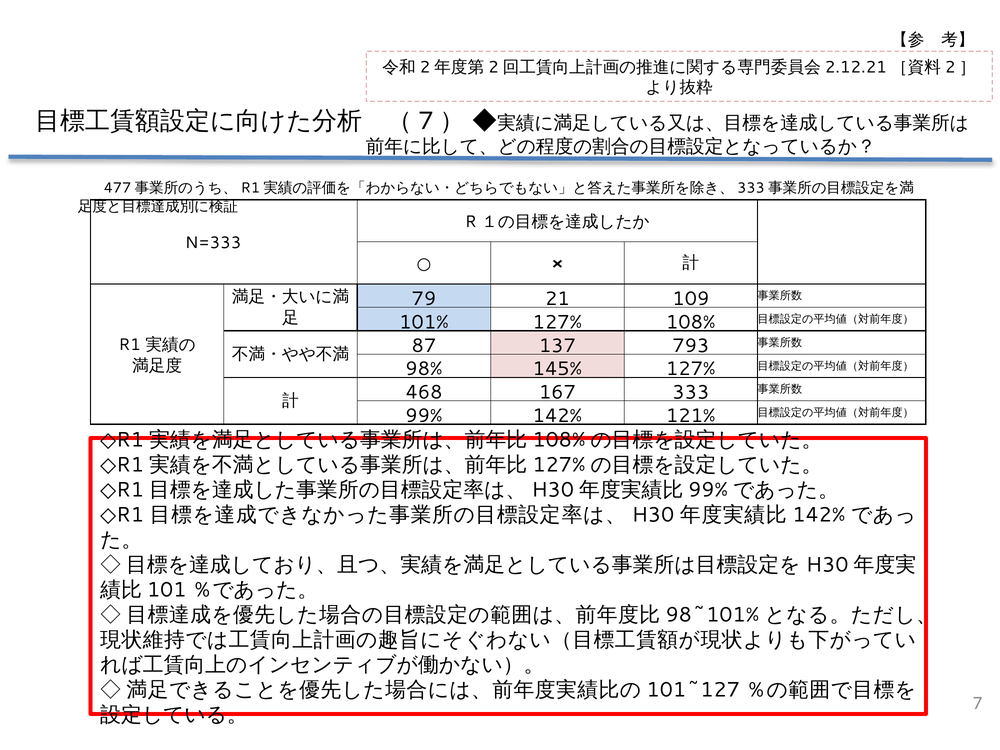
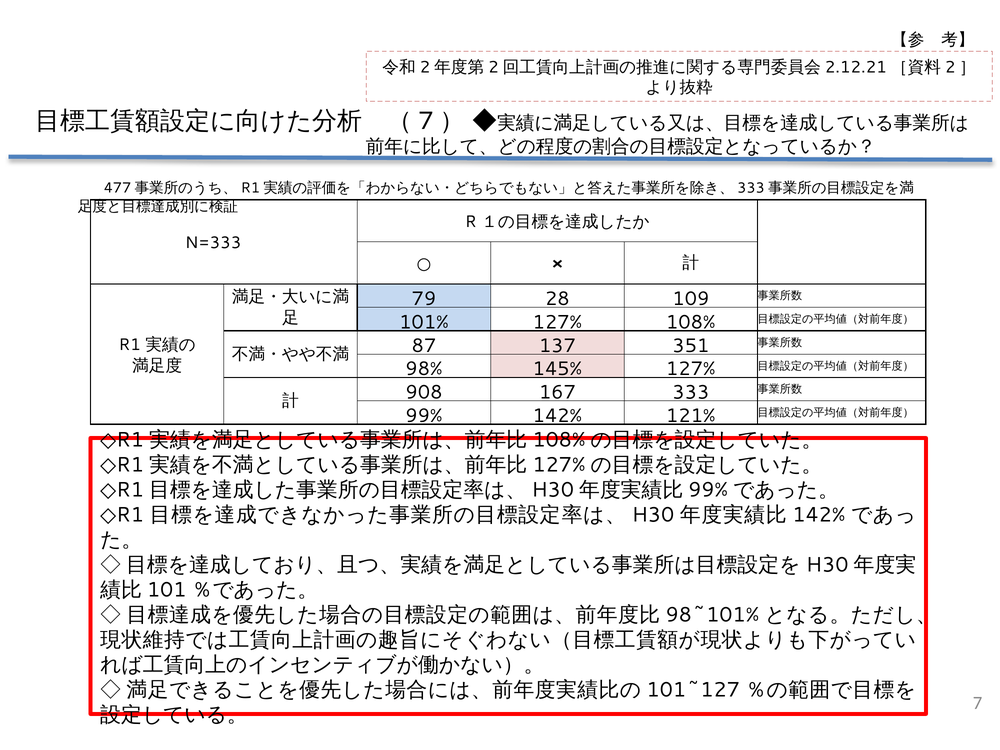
21: 21 -> 28 (557, 299)
793: 793 -> 351 (691, 346)
468: 468 -> 908 (424, 392)
